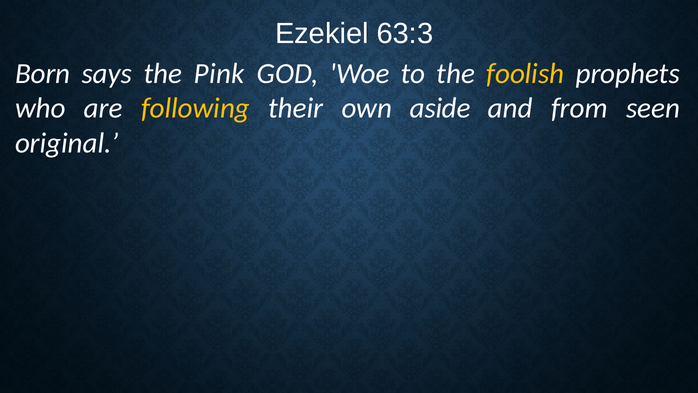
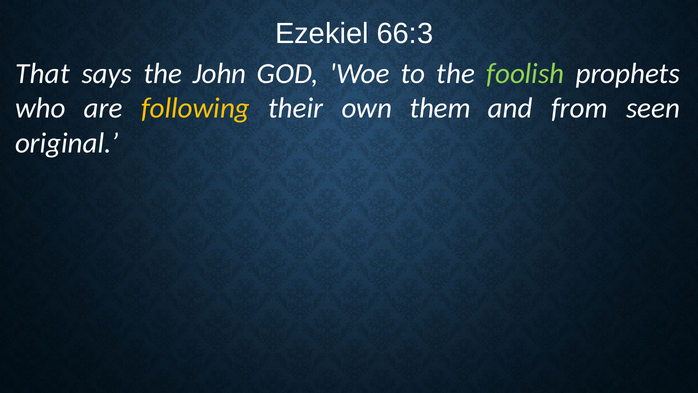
63:3: 63:3 -> 66:3 (405, 34)
Born: Born -> That (43, 73)
Pink: Pink -> John (220, 73)
foolish colour: yellow -> light green (525, 73)
aside: aside -> them (440, 108)
